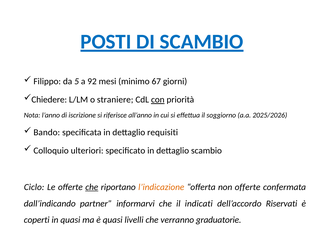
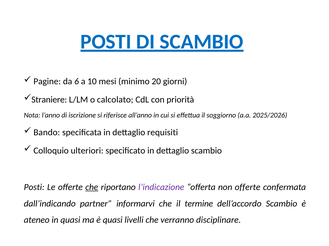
Filippo: Filippo -> Pagine (47, 82)
5: 5 -> 6 (77, 82)
92: 92 -> 10 (92, 82)
67: 67 -> 20 (156, 82)
Chiedere: Chiedere -> Straniere (49, 100)
straniere: straniere -> calcolato (115, 100)
con underline: present -> none (158, 100)
Ciclo: Ciclo -> Posti (34, 188)
l’indicazione colour: orange -> purple (161, 188)
indicati: indicati -> termine (199, 204)
dell’accordo Riservati: Riservati -> Scambio (282, 204)
coperti: coperti -> ateneo (37, 221)
graduatorie: graduatorie -> disciplinare (219, 221)
